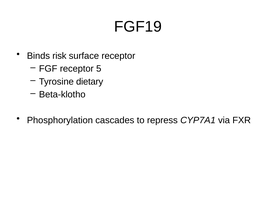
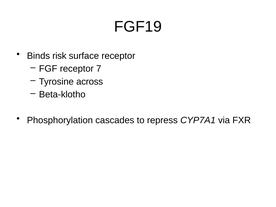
5: 5 -> 7 (99, 69)
dietary: dietary -> across (90, 82)
